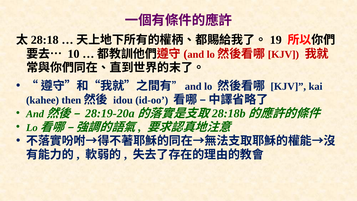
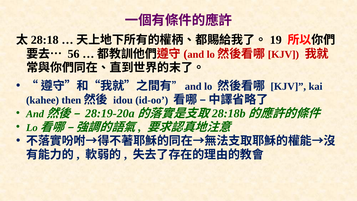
10: 10 -> 56 (74, 54)
